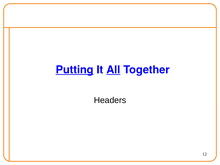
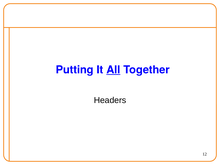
Putting underline: present -> none (75, 70)
